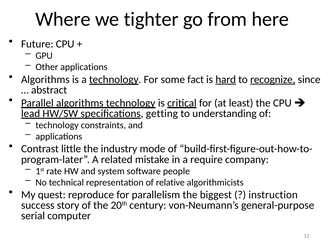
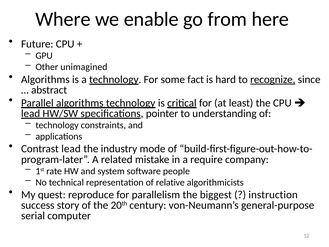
tighter: tighter -> enable (151, 19)
Other applications: applications -> unimagined (84, 67)
hard underline: present -> none (226, 79)
getting: getting -> pointer (162, 113)
Contrast little: little -> lead (71, 149)
